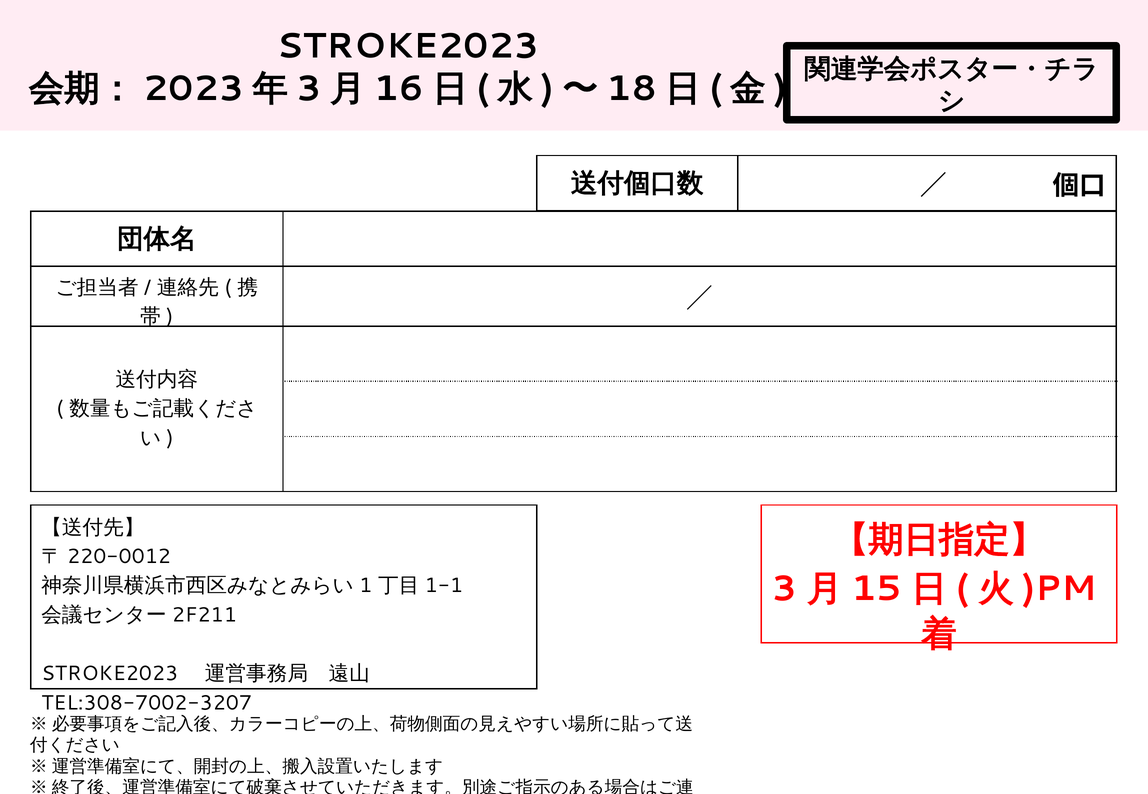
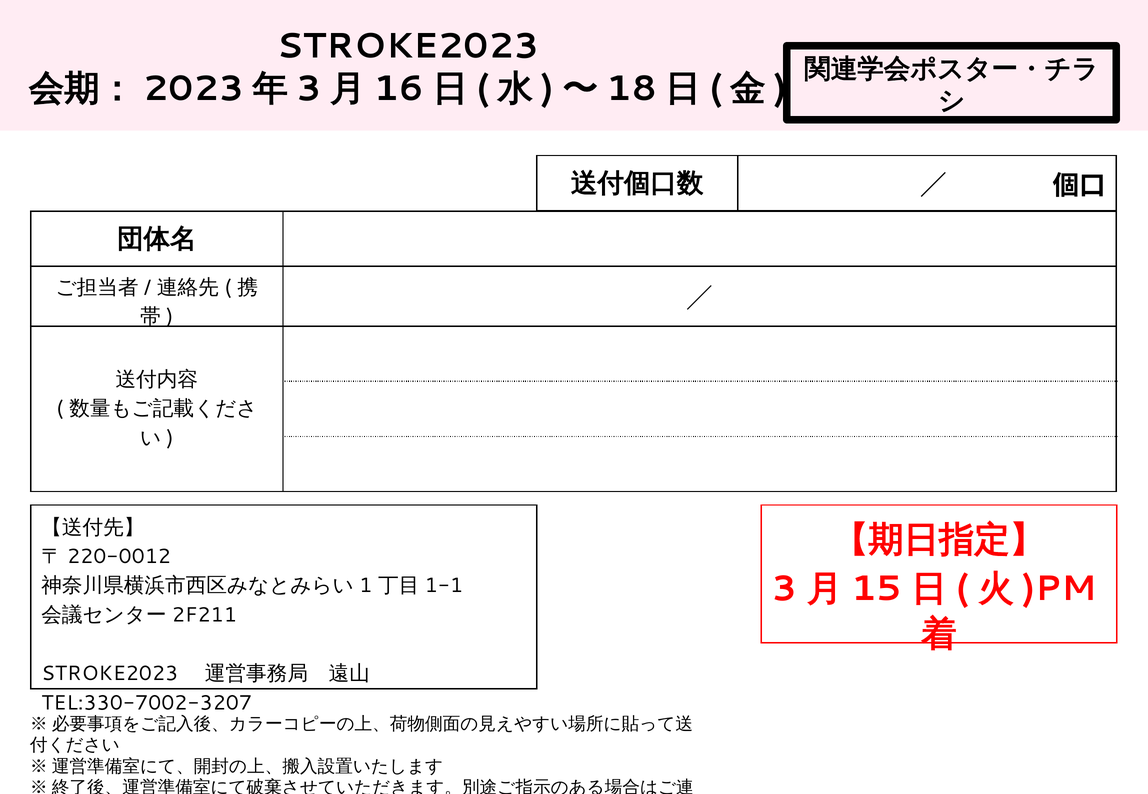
TEL:308-7002-3207: TEL:308-7002-3207 -> TEL:330-7002-3207 (147, 703)
